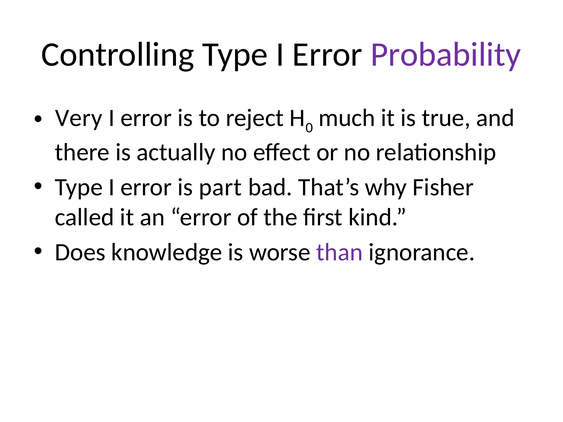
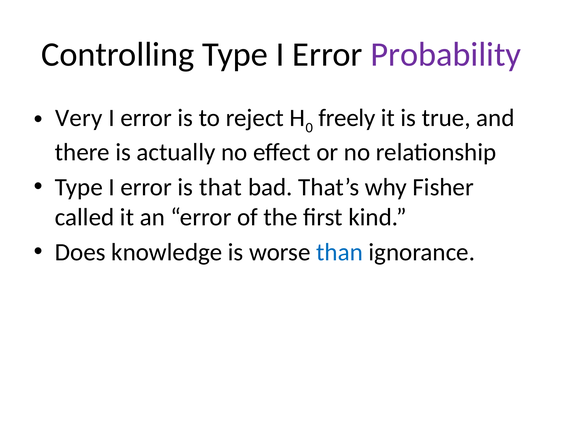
much: much -> freely (347, 118)
part: part -> that (220, 187)
than colour: purple -> blue (340, 252)
